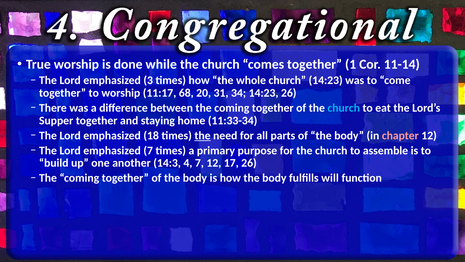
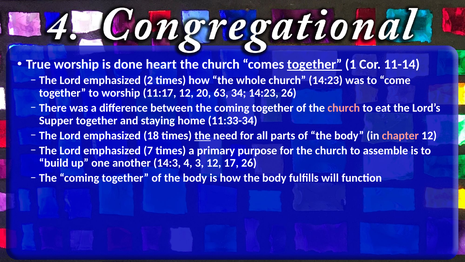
while: while -> heart (161, 64)
together underline: none -> present (315, 64)
3: 3 -> 2 (148, 80)
11:17 68: 68 -> 12 (186, 93)
31: 31 -> 63 (221, 93)
church colour: light blue -> pink (344, 108)
4 7: 7 -> 3 (199, 163)
